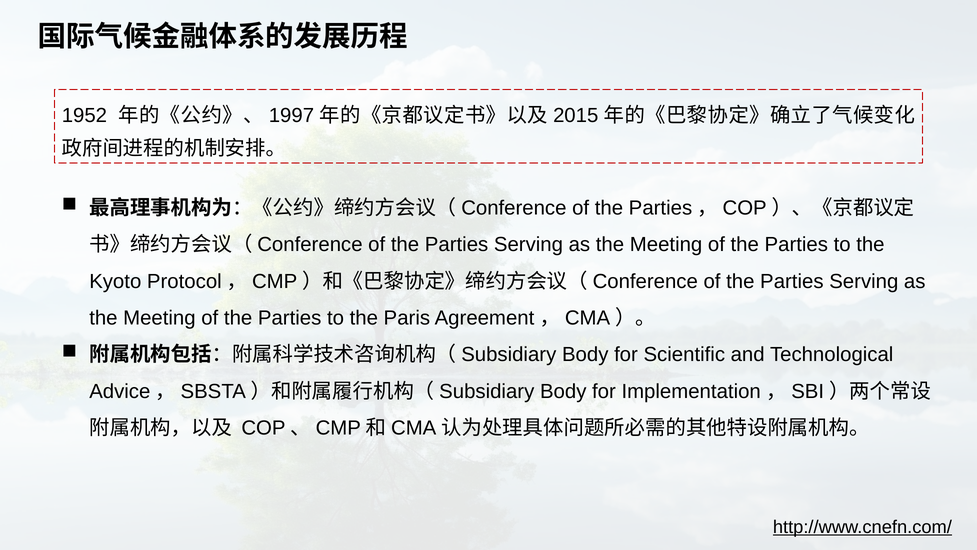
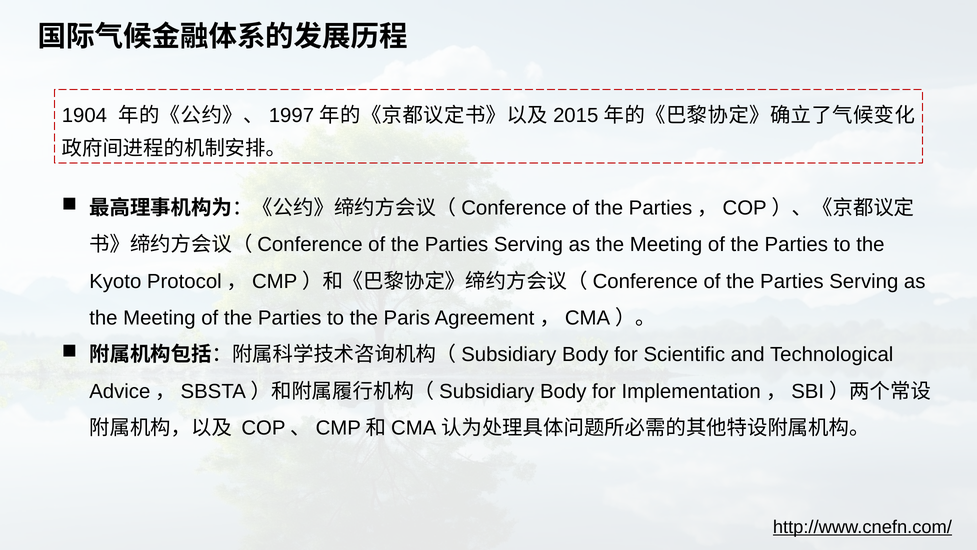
1952: 1952 -> 1904 (84, 115)
